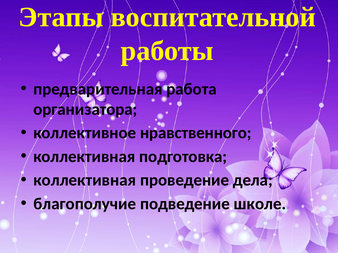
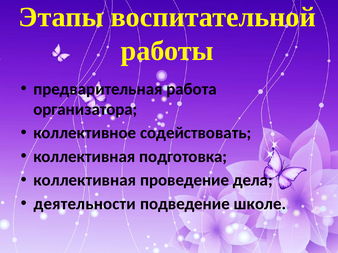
нравственного: нравственного -> содействовать (196, 133)
благополучие: благополучие -> деятельности (85, 204)
